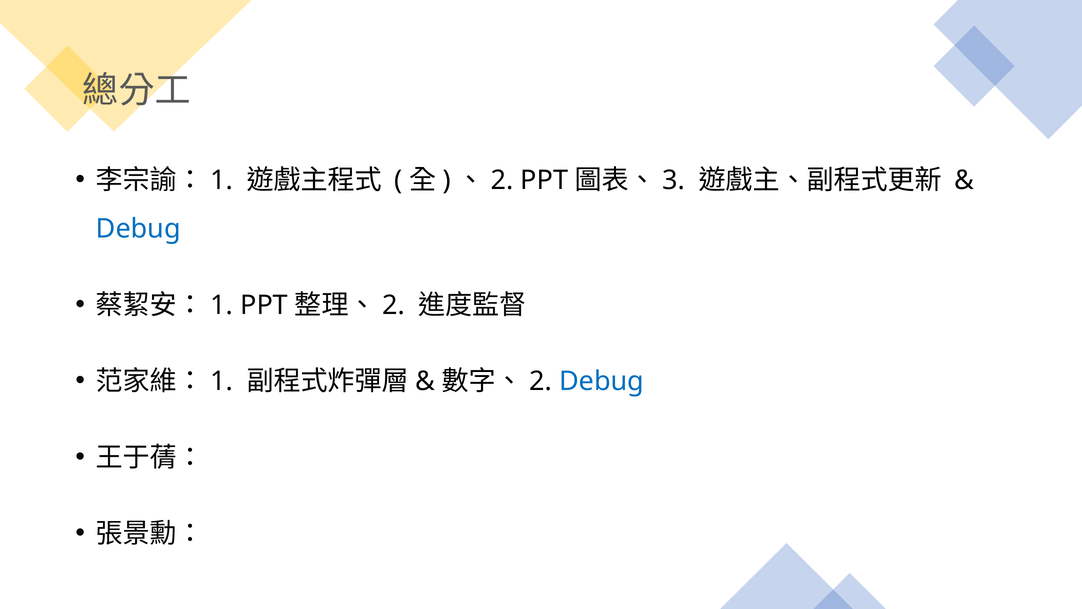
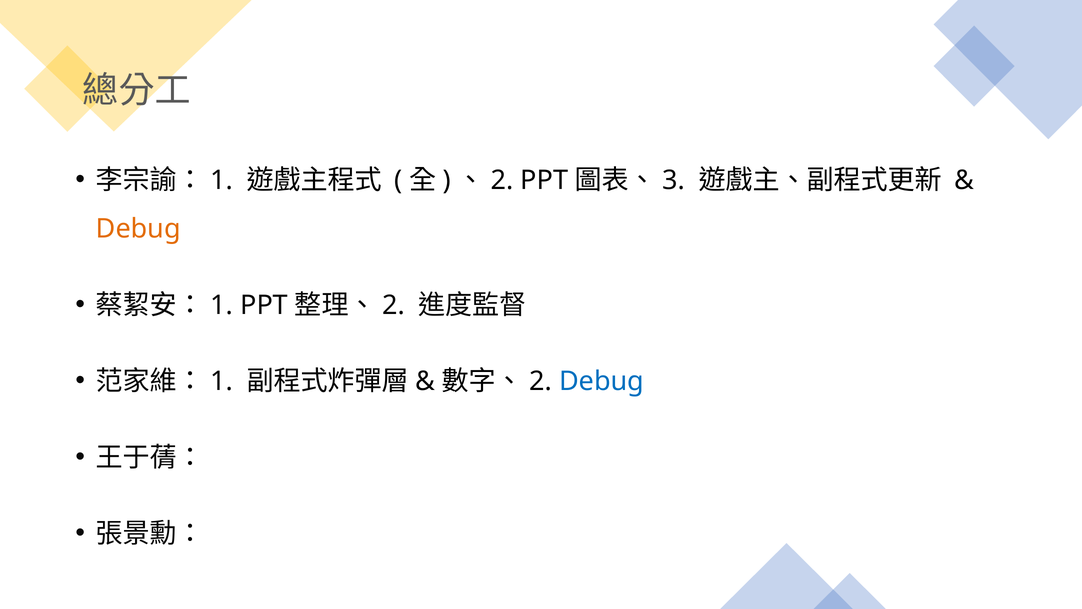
Debug colour: blue -> orange (138, 229)
